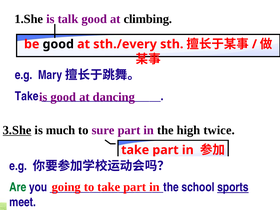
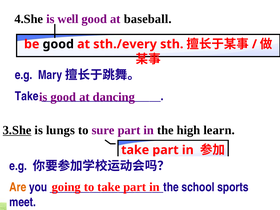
1.She: 1.She -> 4.She (29, 19)
talk: talk -> well (68, 19)
climbing: climbing -> baseball (148, 19)
much: much -> lungs (60, 130)
twice: twice -> learn (219, 130)
Are colour: green -> orange (18, 187)
sports underline: present -> none (233, 187)
